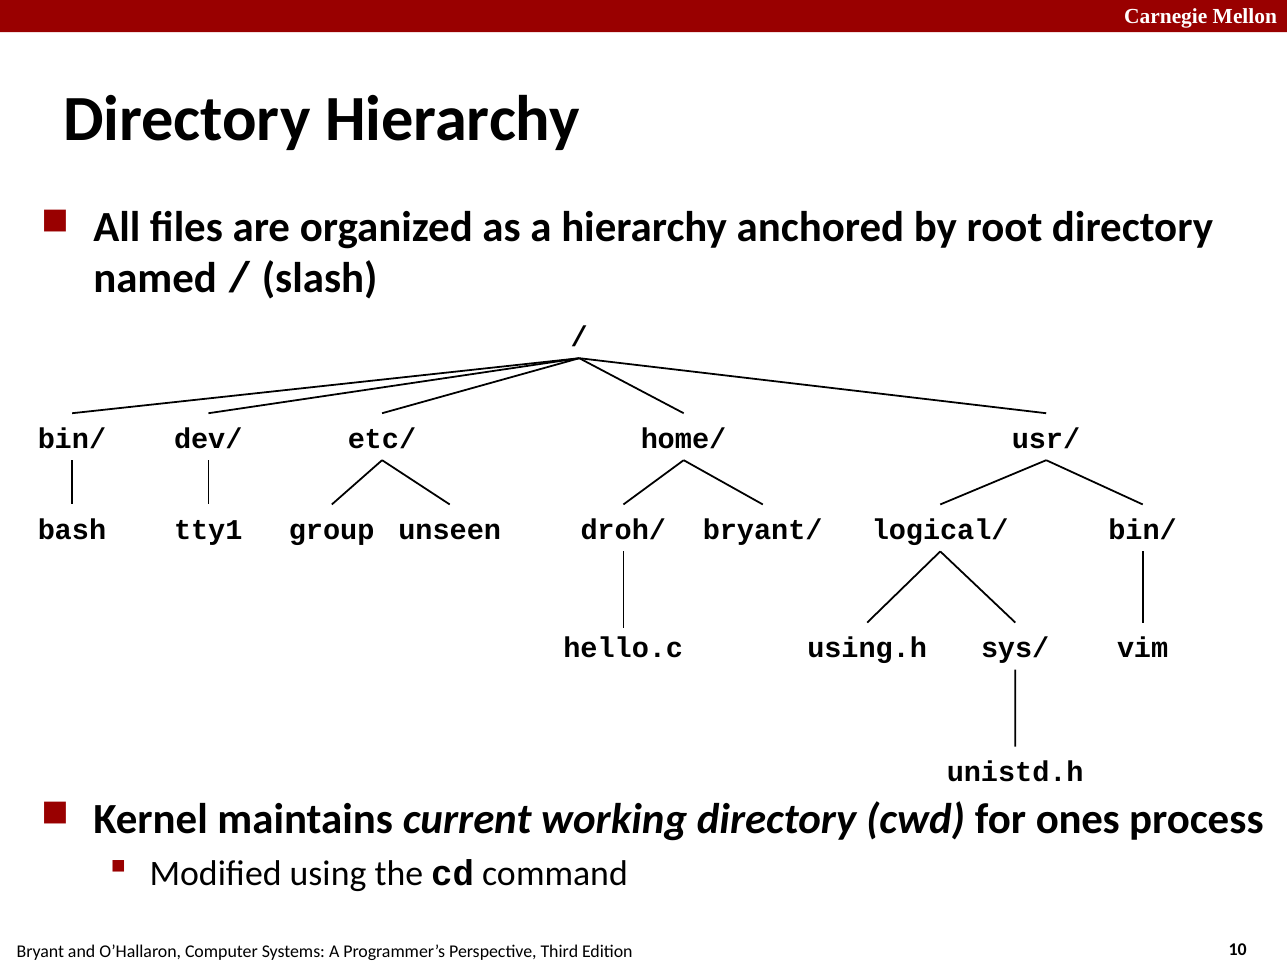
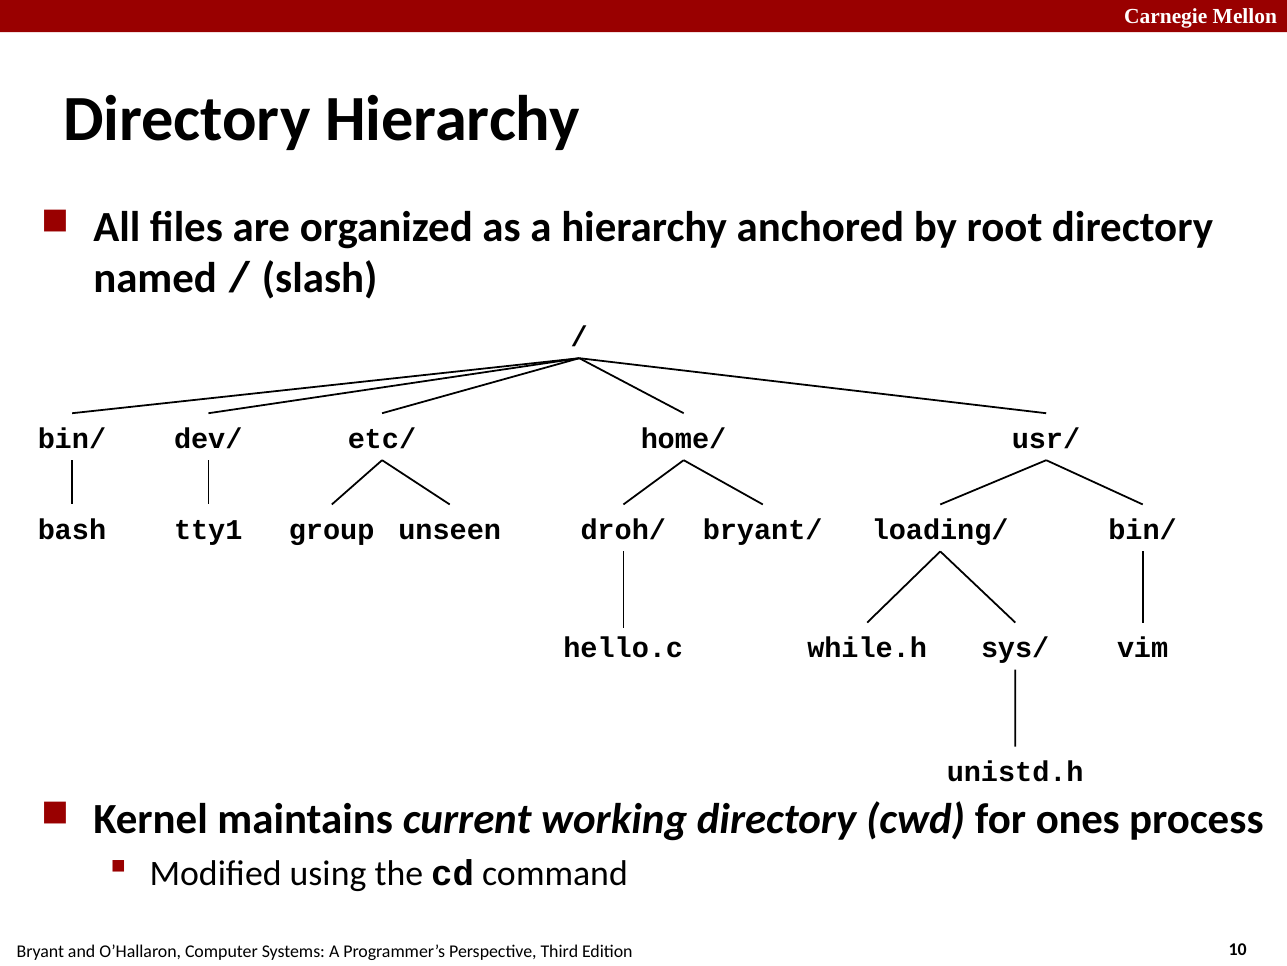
logical/: logical/ -> loading/ (940, 530)
using.h: using.h -> while.h (867, 648)
